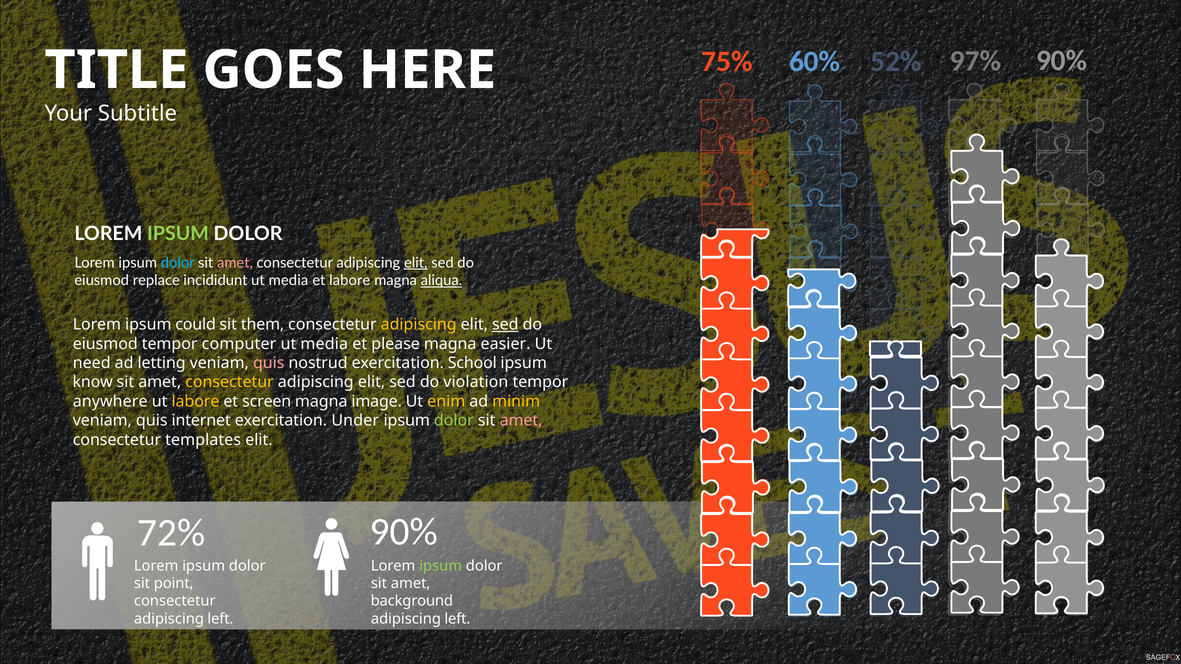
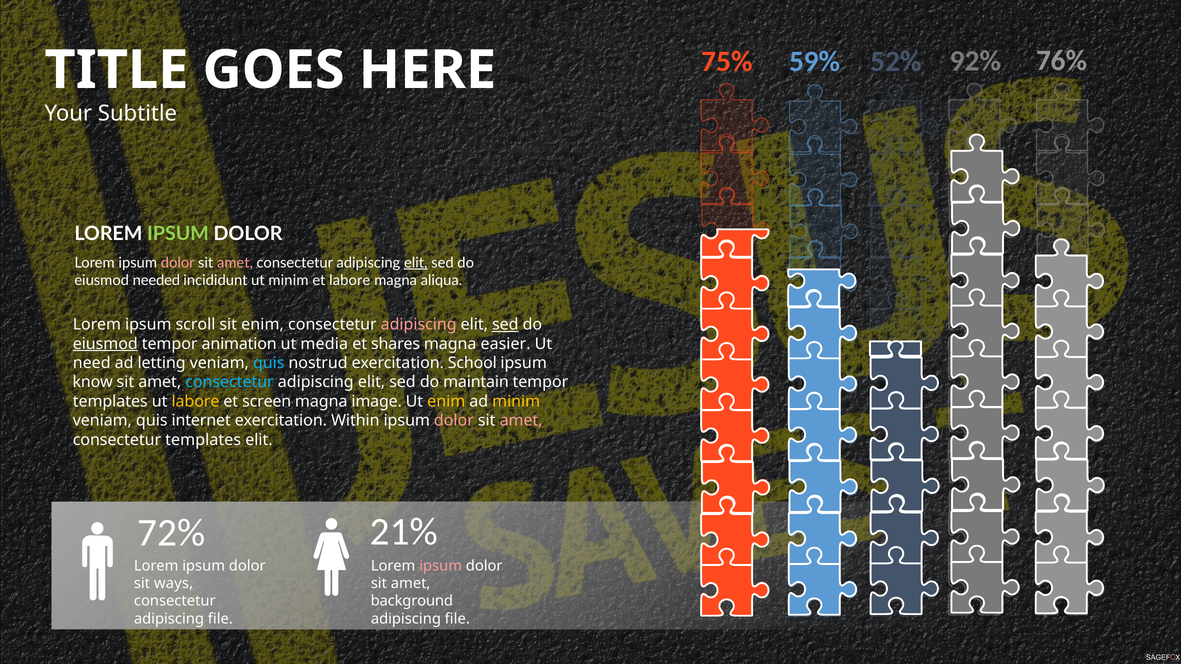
90%: 90% -> 76% (1062, 60)
60%: 60% -> 59% (815, 62)
97%: 97% -> 92% (975, 61)
dolor colour: light blue -> pink (178, 263)
replace: replace -> needed (156, 281)
incididunt ut media: media -> minim (288, 281)
aliqua underline: present -> none (441, 281)
could: could -> scroll (195, 325)
sit them: them -> enim (262, 325)
adipiscing colour: yellow -> pink (419, 325)
eiusmod underline: none -> present (105, 344)
computer: computer -> animation (239, 344)
please: please -> shares (396, 344)
quis colour: pink -> light blue (269, 363)
consectetur colour: yellow -> light blue (230, 382)
violation: violation -> maintain (476, 382)
anywhere: anywhere -> templates (110, 402)
Under: Under -> Within (355, 421)
dolor colour: light green -> pink (454, 421)
72% 90%: 90% -> 21% (404, 532)
ipsum colour: light green -> pink (441, 566)
point: point -> ways (174, 584)
left: left -> file (220, 619)
left: left -> file (457, 619)
